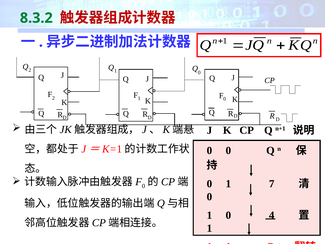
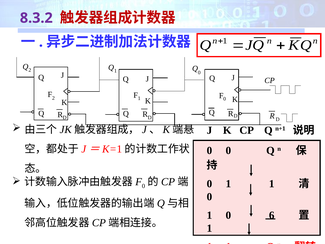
8.3.2 colour: green -> purple (36, 18)
0 1 7: 7 -> 1 (272, 184)
4: 4 -> 6 (272, 215)
